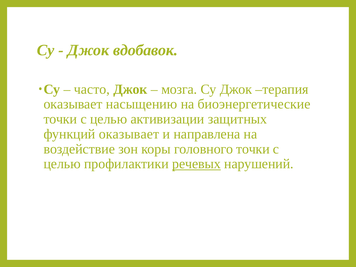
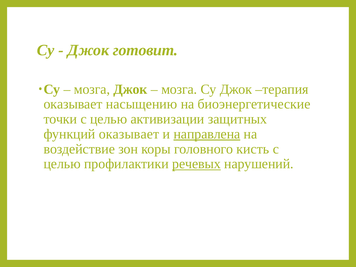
вдобавок: вдобавок -> готовит (145, 50)
часто: часто -> мозга (92, 89)
направлена underline: none -> present (207, 134)
головного точки: точки -> кисть (253, 149)
